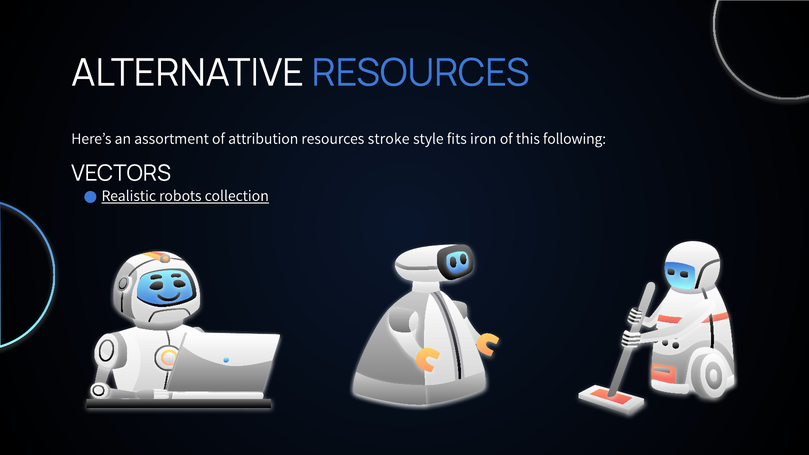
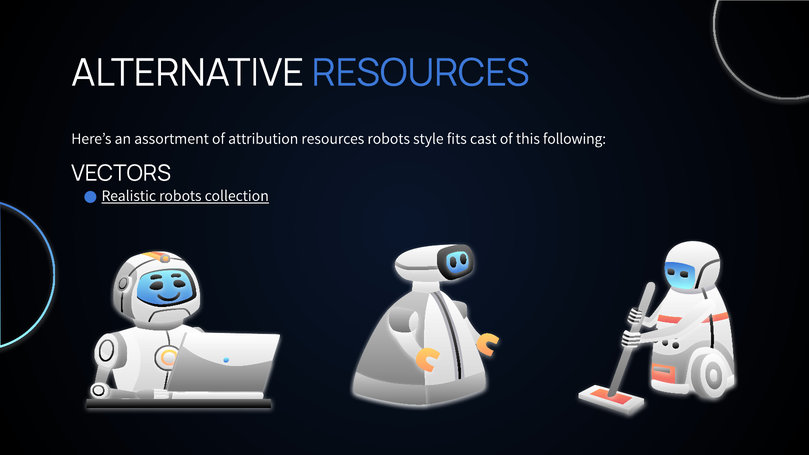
resources stroke: stroke -> robots (389, 139)
iron: iron -> cast (483, 139)
